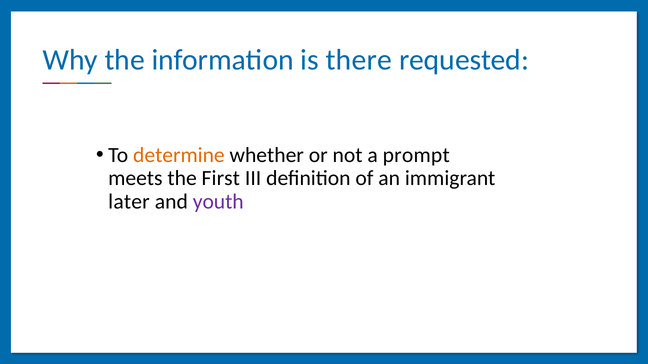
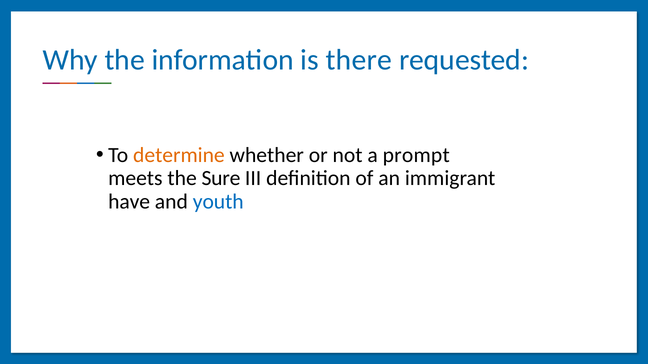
First: First -> Sure (221, 178)
later: later -> have (129, 202)
youth colour: purple -> blue (218, 202)
